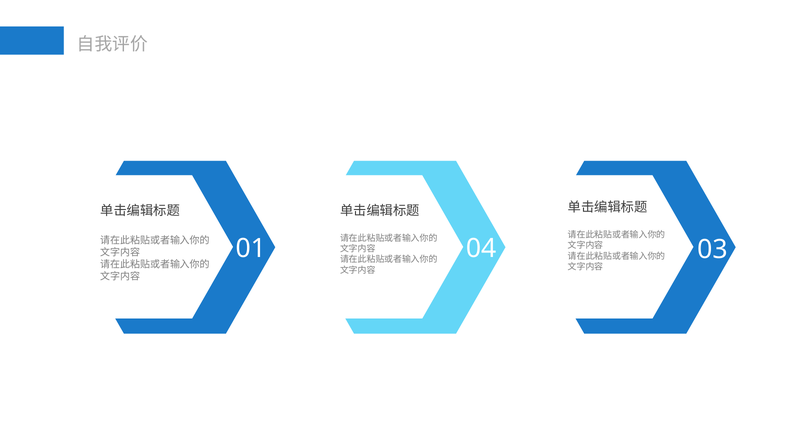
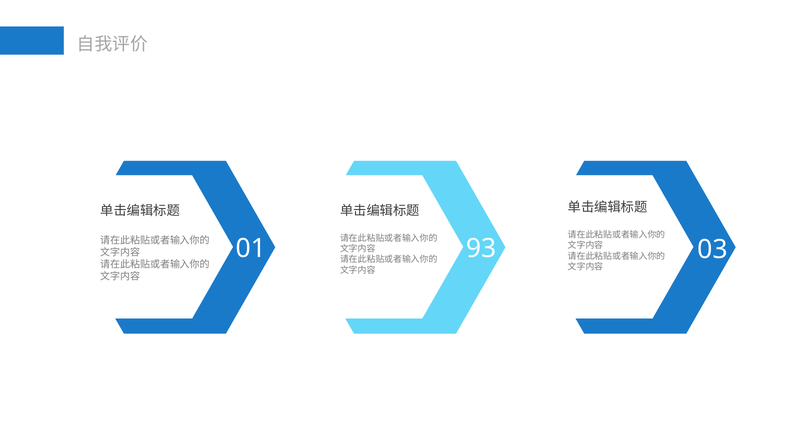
04: 04 -> 93 (481, 249)
